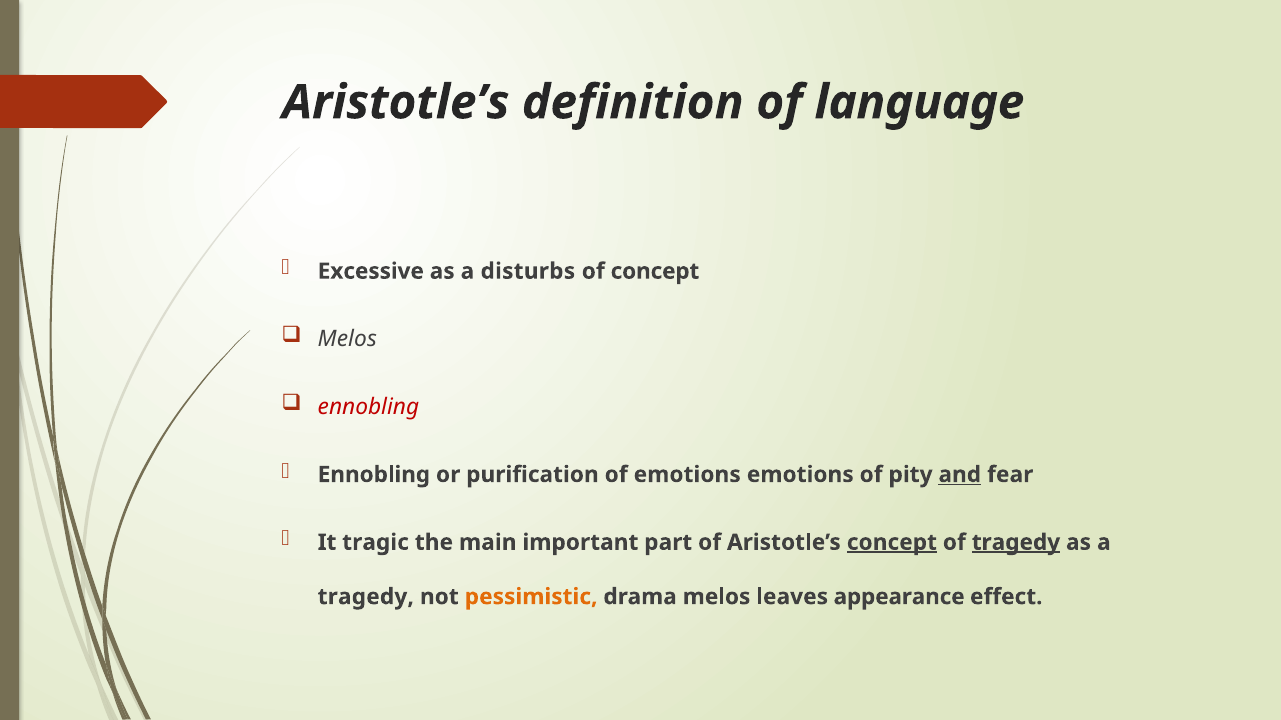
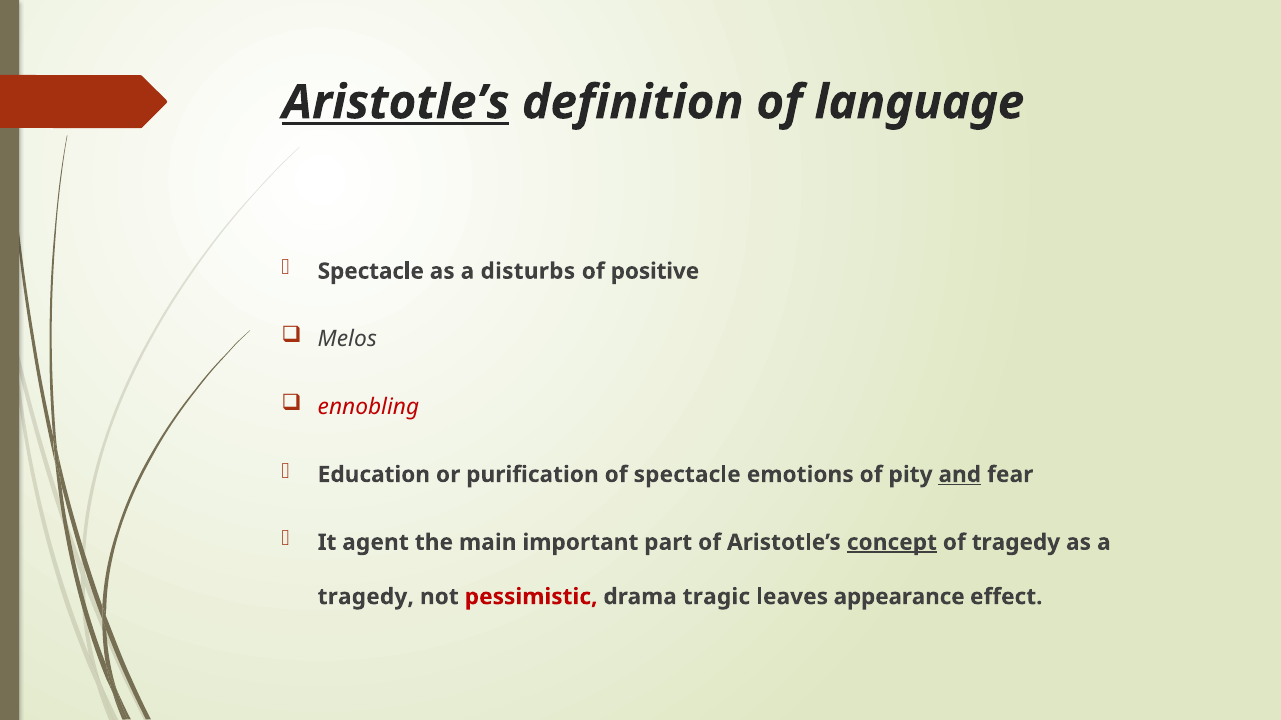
Aristotle’s underline: none -> present (396, 103)
Excessive: Excessive -> Spectacle (371, 271)
of concept: concept -> positive (655, 271)
Ennobling: Ennobling -> Education (374, 475)
of emotions: emotions -> spectacle (687, 475)
tragic: tragic -> agent (375, 543)
tragedy underline: present -> none (1016, 543)
pessimistic colour: orange -> red (531, 597)
drama melos: melos -> tragic (716, 597)
